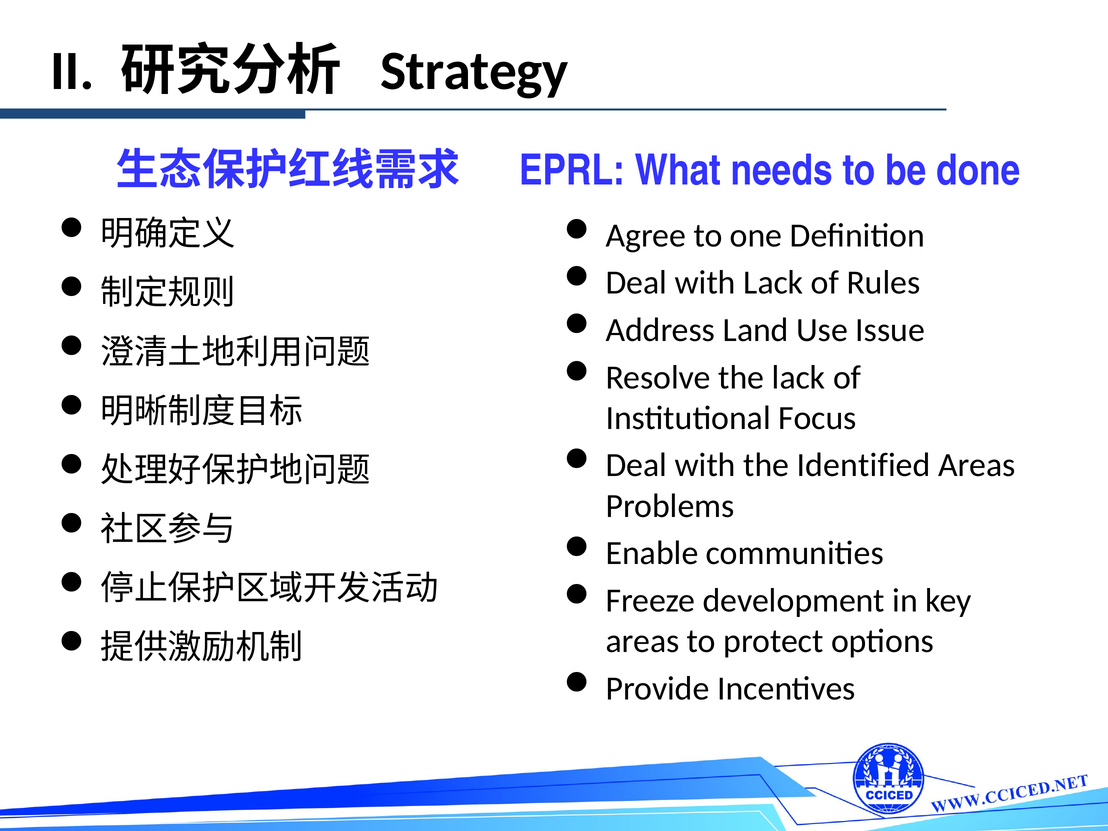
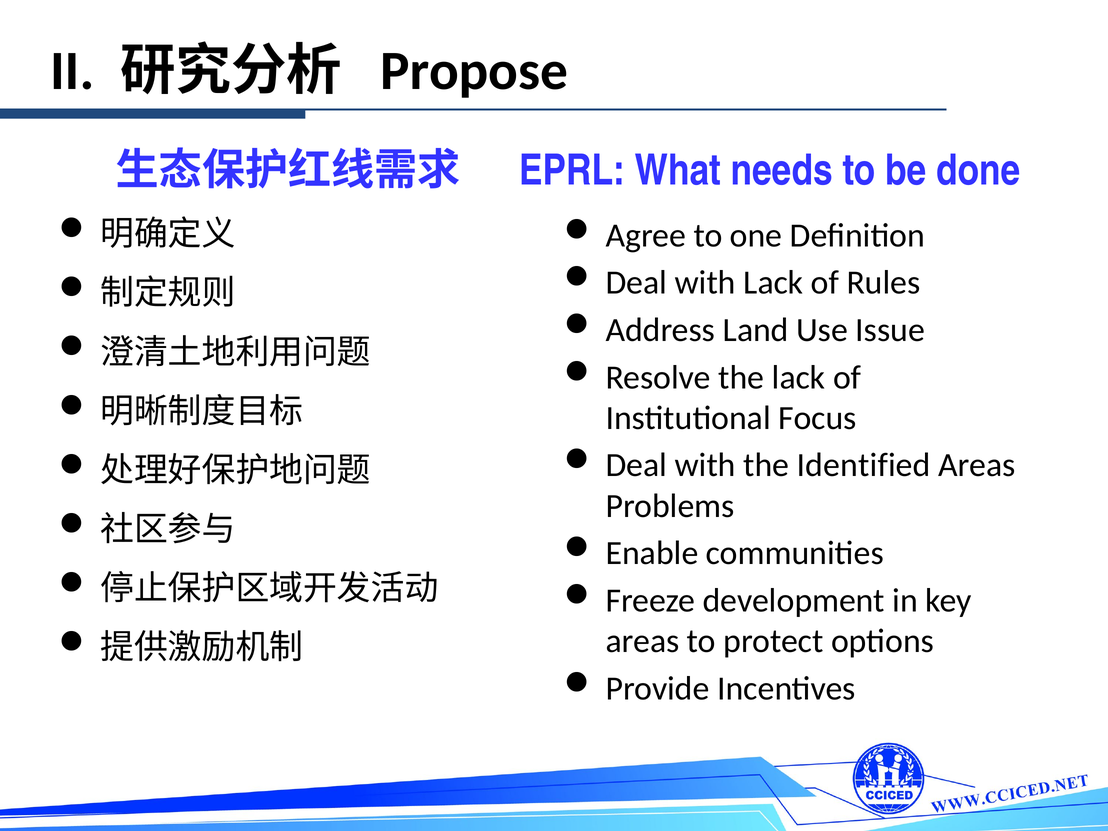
Strategy: Strategy -> Propose (474, 71)
